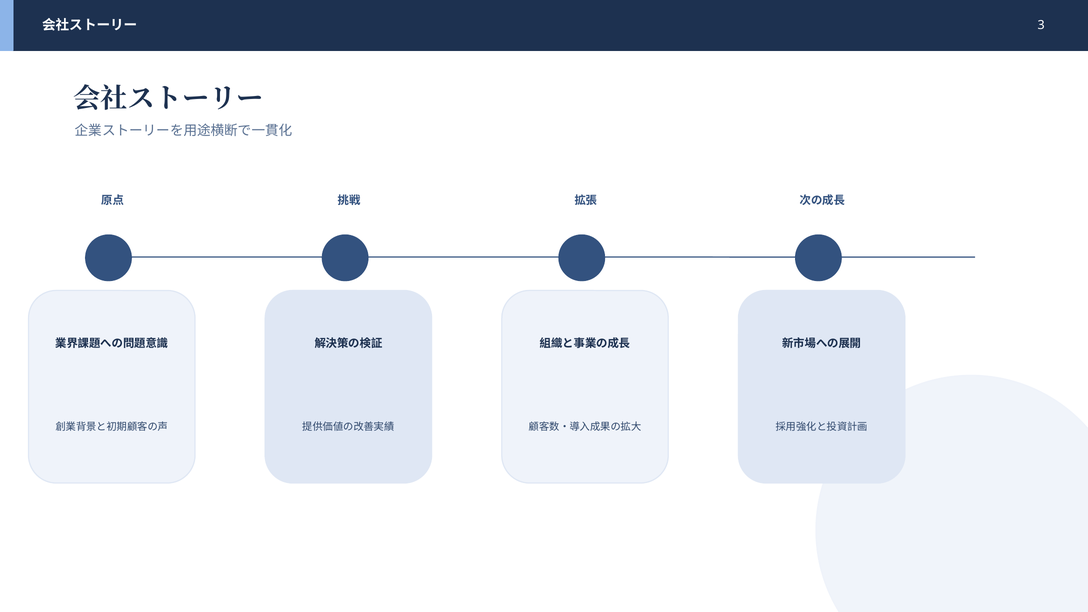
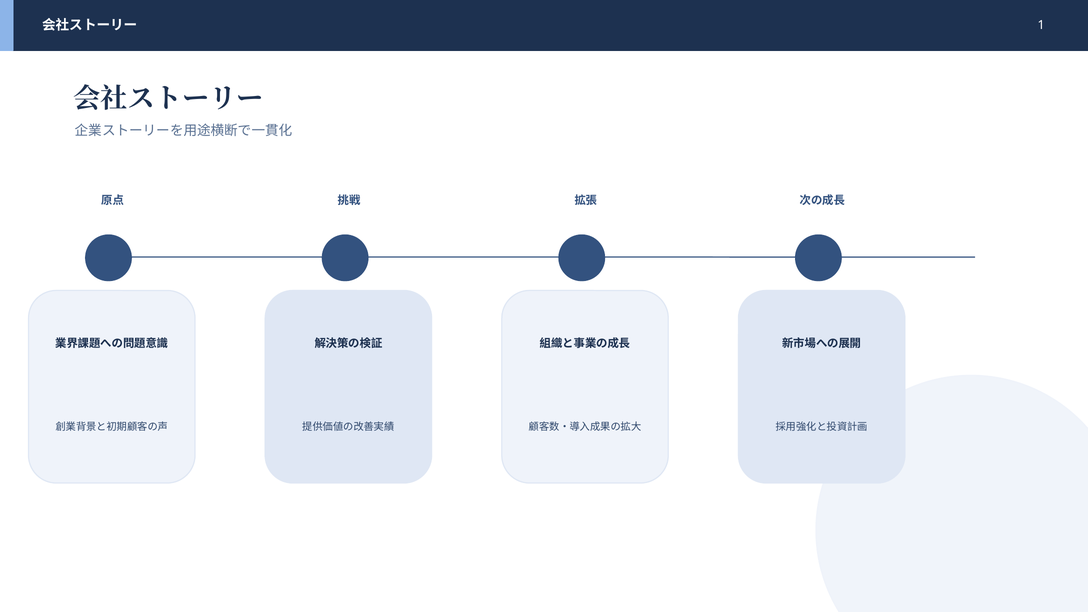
3: 3 -> 1 (1041, 25)
